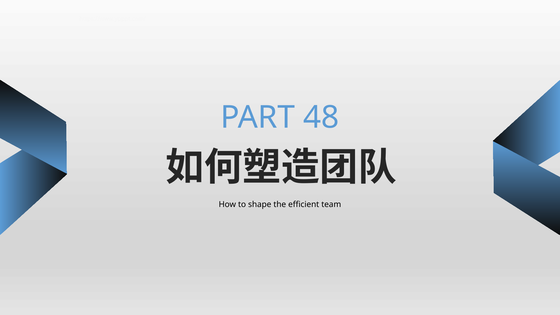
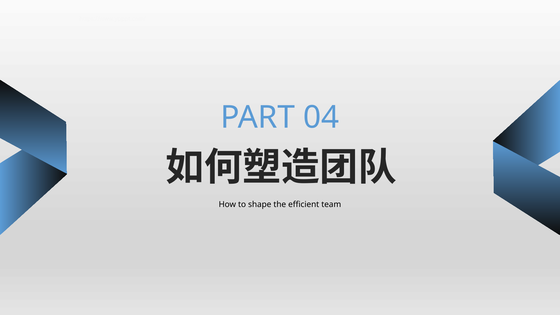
48: 48 -> 04 (321, 117)
